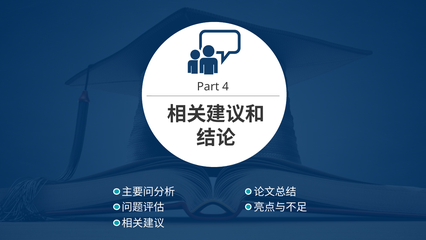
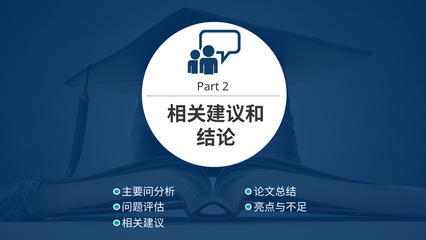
4: 4 -> 2 (226, 87)
